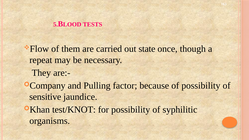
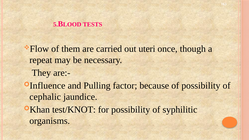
state: state -> uteri (147, 49)
Company: Company -> Influence (47, 86)
sensitive: sensitive -> cephalic (45, 97)
